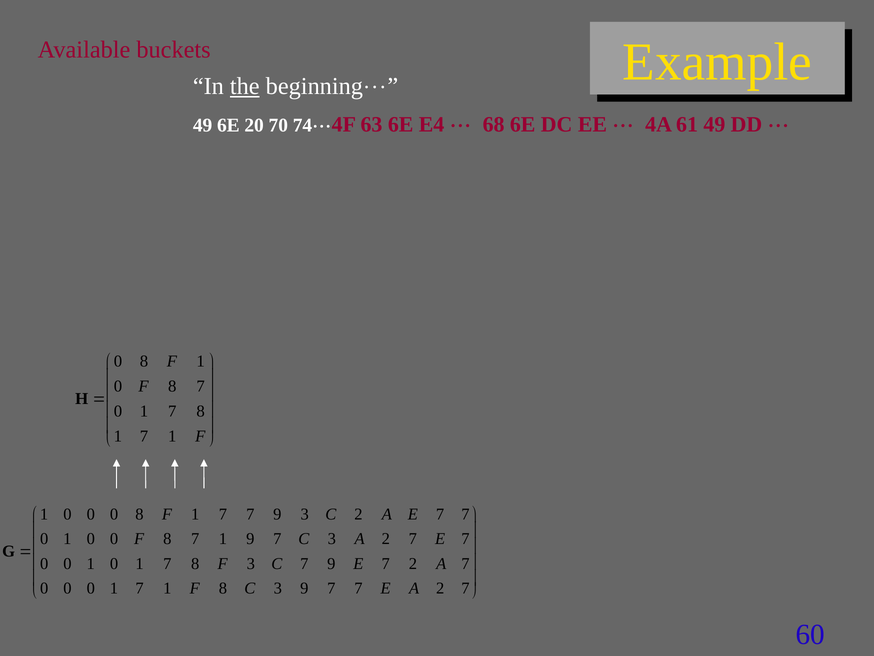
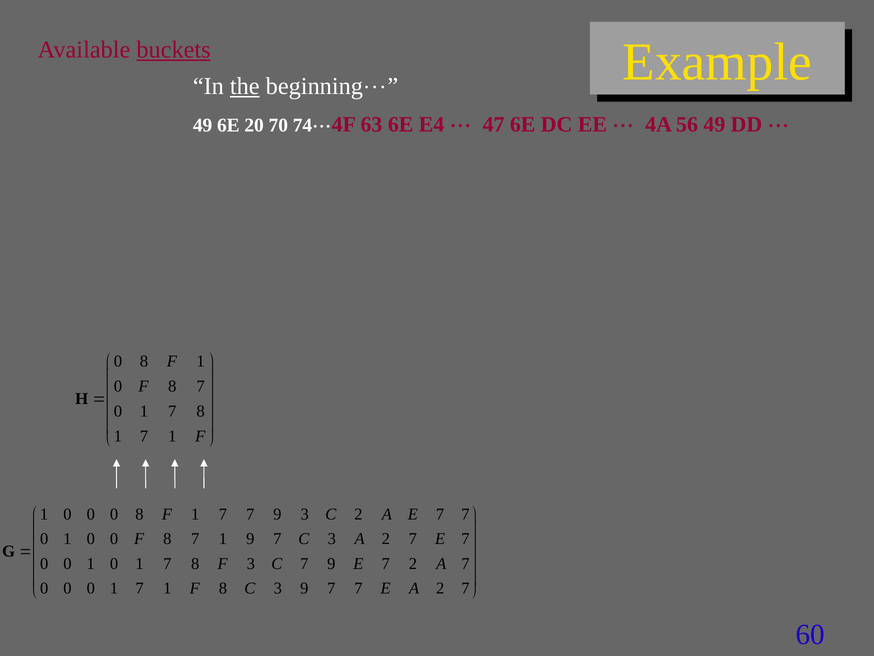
buckets underline: none -> present (174, 50)
68: 68 -> 47 (494, 125)
61: 61 -> 56 (687, 125)
